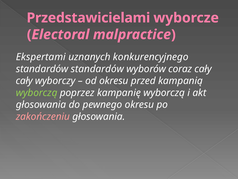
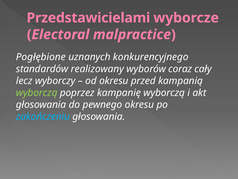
Ekspertami: Ekspertami -> Pogłębione (41, 57)
standardów standardów: standardów -> realizowany (97, 69)
cały: cały -> lecz (24, 81)
zakończeniu colour: pink -> light blue (43, 116)
